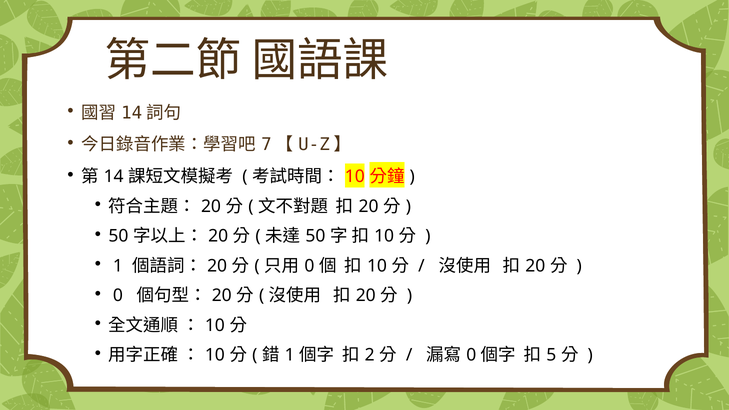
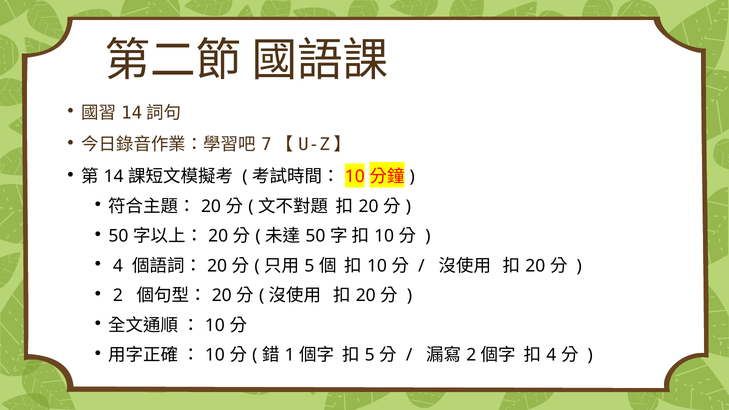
1: 1 -> 4 (118, 266)
0: 0 -> 5 (309, 266)
0: 0 -> 2 (118, 296)
2: 2 -> 5 (370, 355)
0: 0 -> 2 (471, 355)
5: 5 -> 4 (551, 355)
